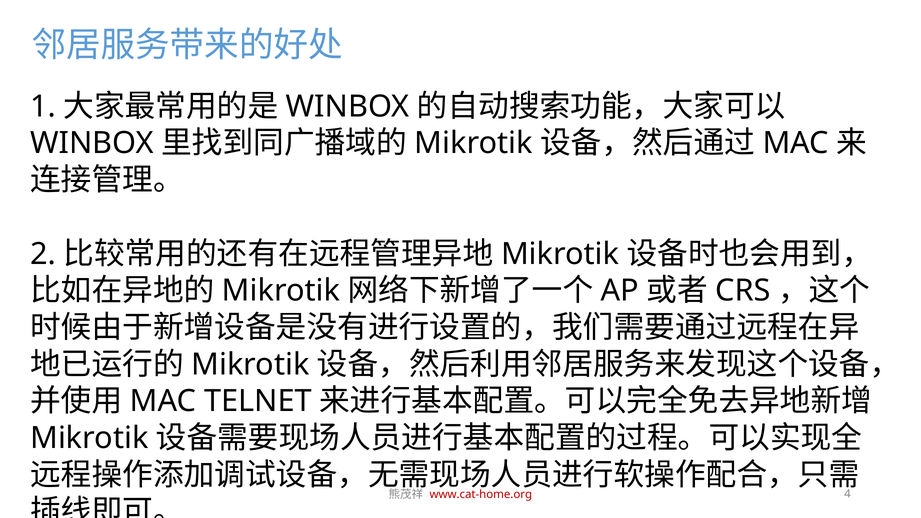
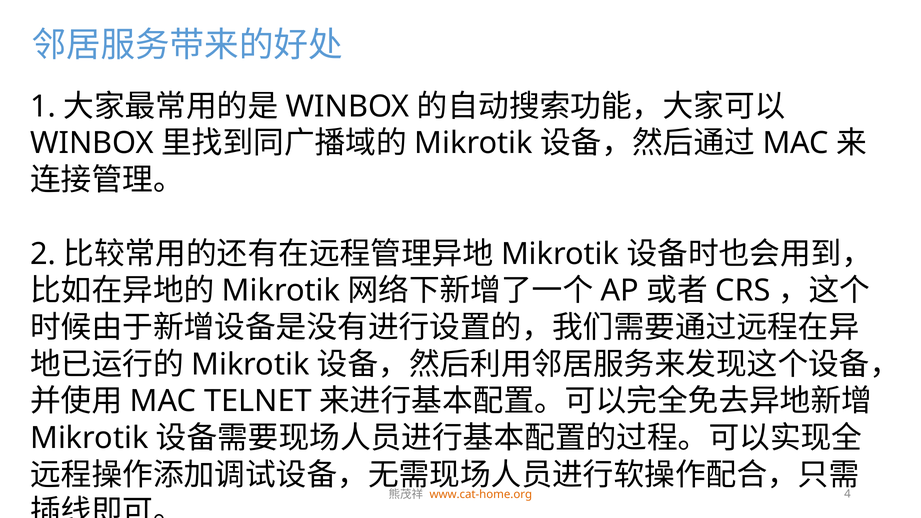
www.cat-home.org colour: red -> orange (481, 495)
